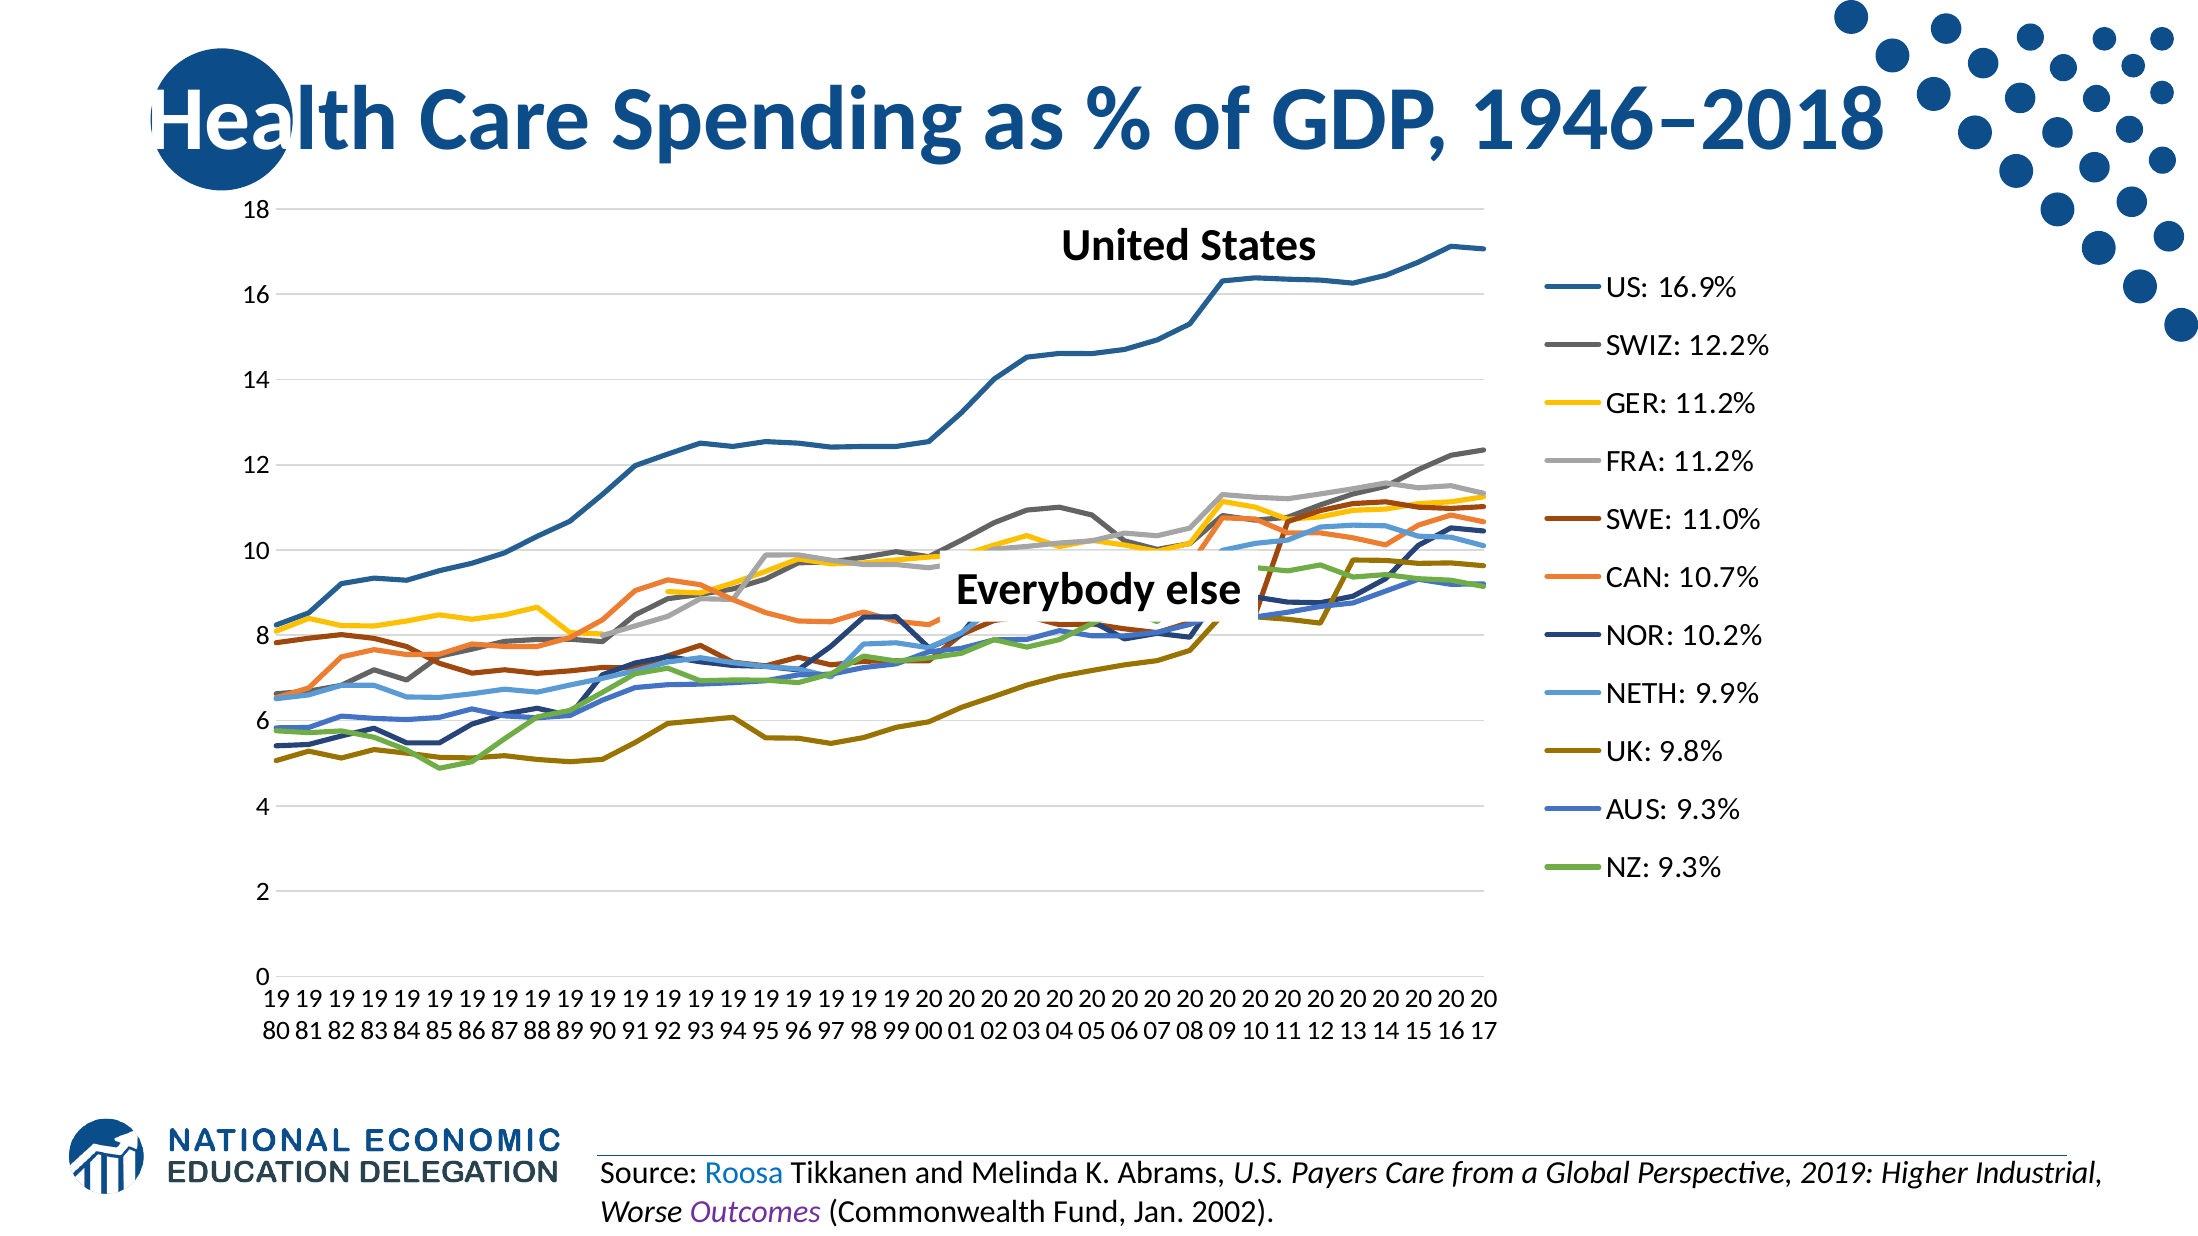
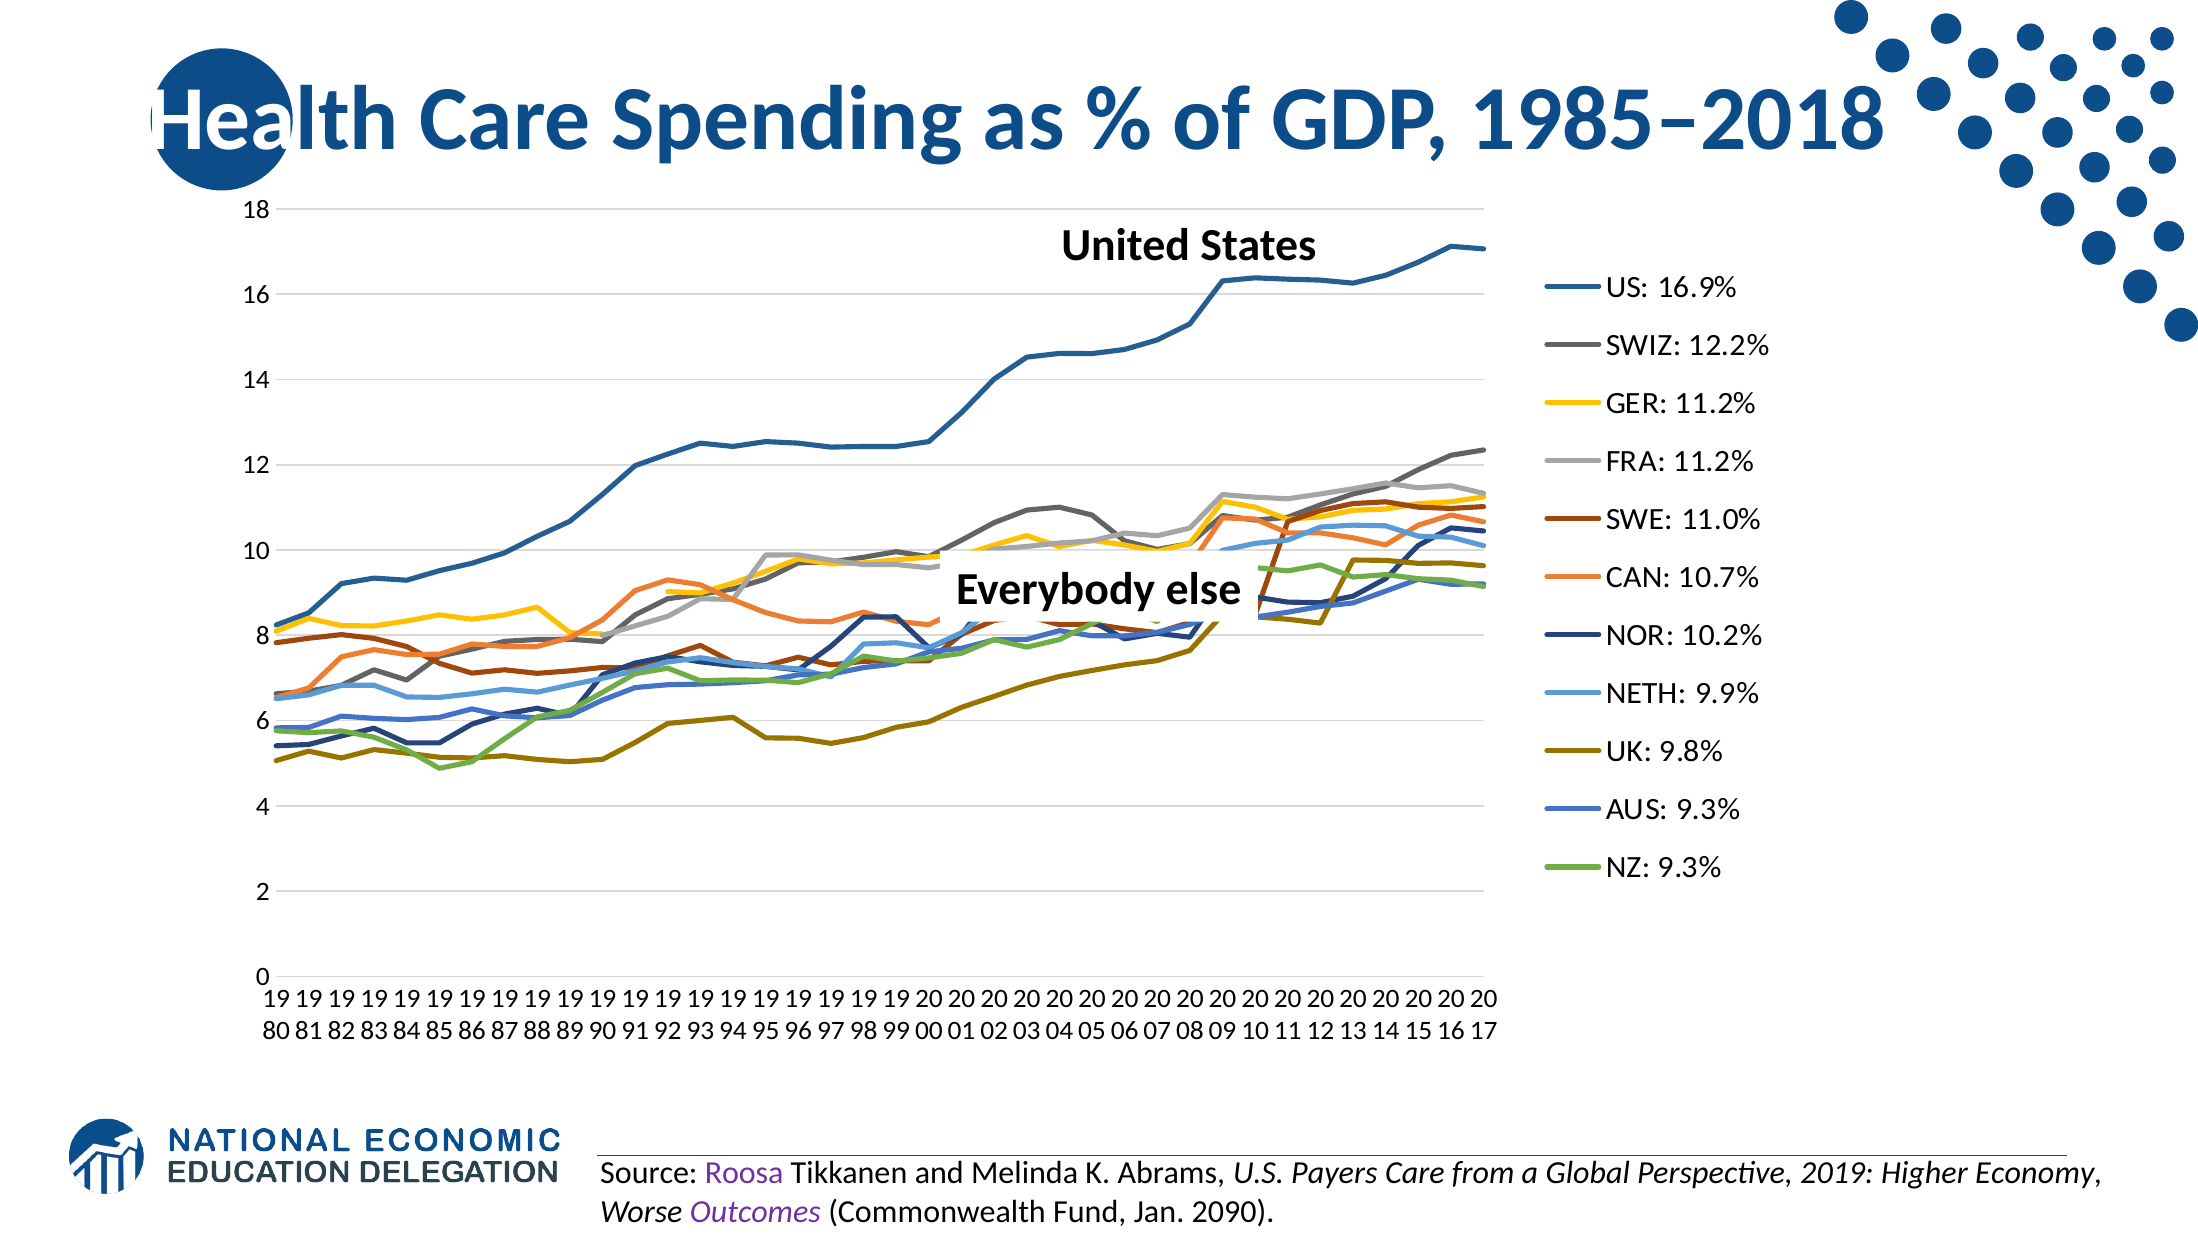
1946–2018: 1946–2018 -> 1985–2018 (1678, 119)
Roosa colour: blue -> purple (744, 1174)
Industrial: Industrial -> Economy (2039, 1174)
2002: 2002 -> 2090 (1233, 1212)
